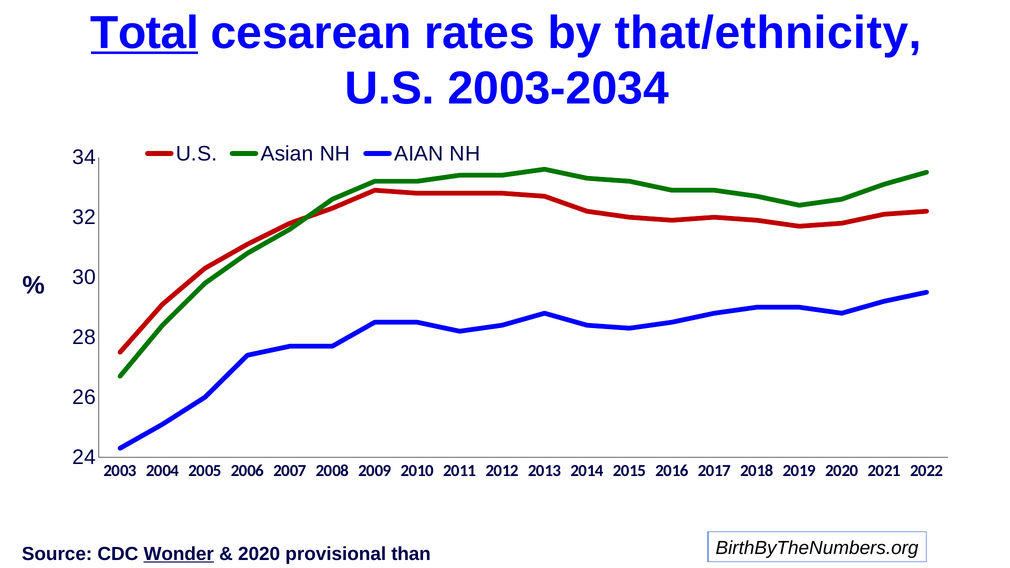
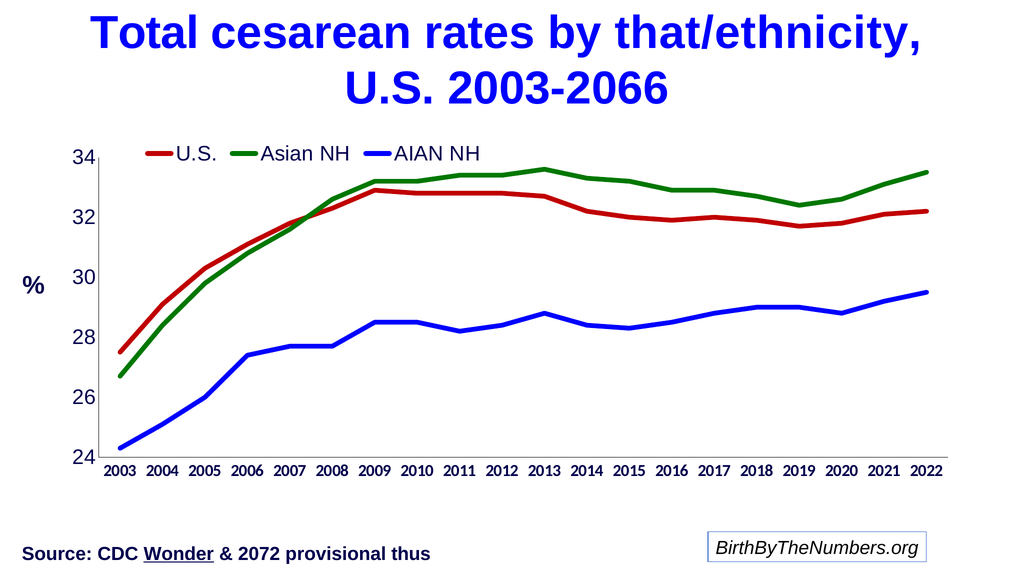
Total underline: present -> none (145, 33)
2003-2034: 2003-2034 -> 2003-2066 (558, 88)
2020: 2020 -> 2072 (259, 554)
than: than -> thus (411, 554)
